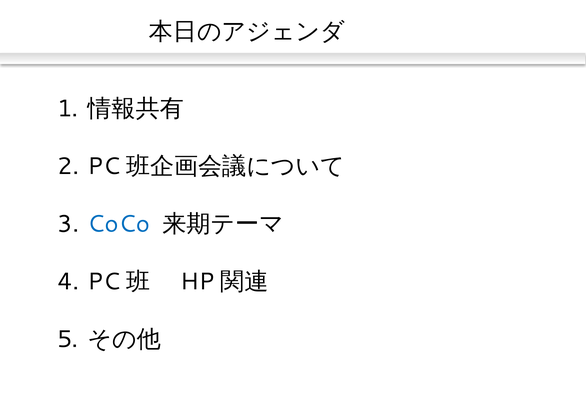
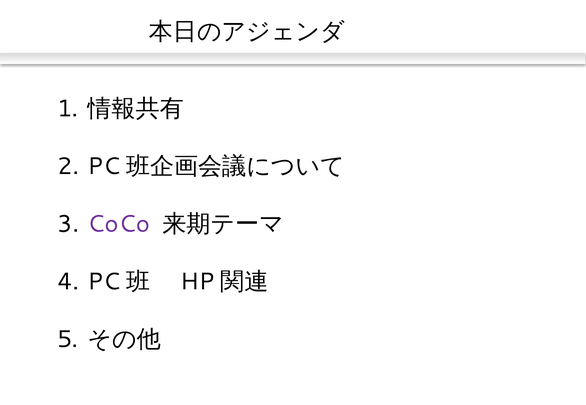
CoCo colour: blue -> purple (119, 224)
